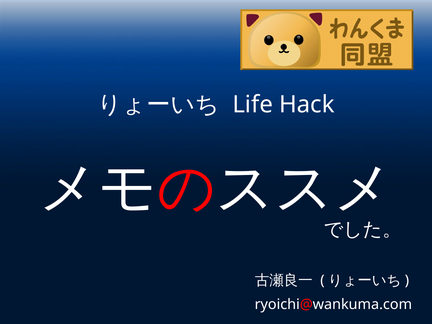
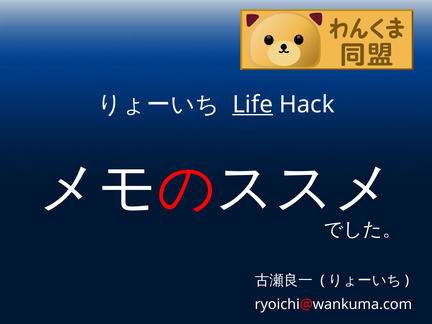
Life underline: none -> present (253, 104)
